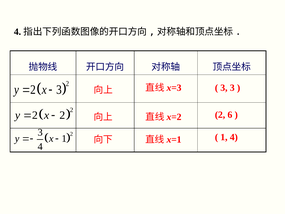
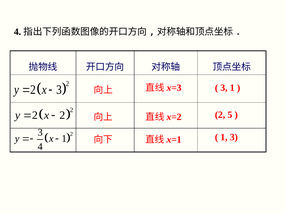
3: 3 -> 1 (232, 88)
6: 6 -> 5 (230, 115)
4: 4 -> 3 (234, 137)
